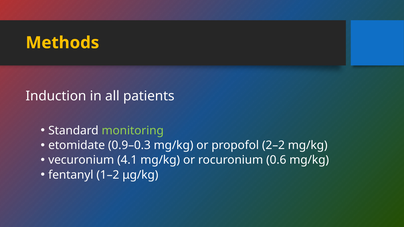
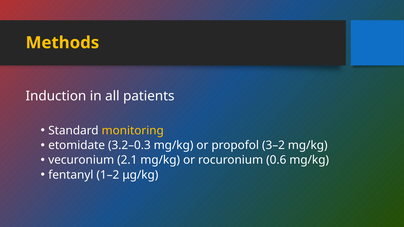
monitoring colour: light green -> yellow (133, 131)
0.9–0.3: 0.9–0.3 -> 3.2–0.3 (129, 145)
2–2: 2–2 -> 3–2 (273, 145)
4.1: 4.1 -> 2.1 (127, 160)
